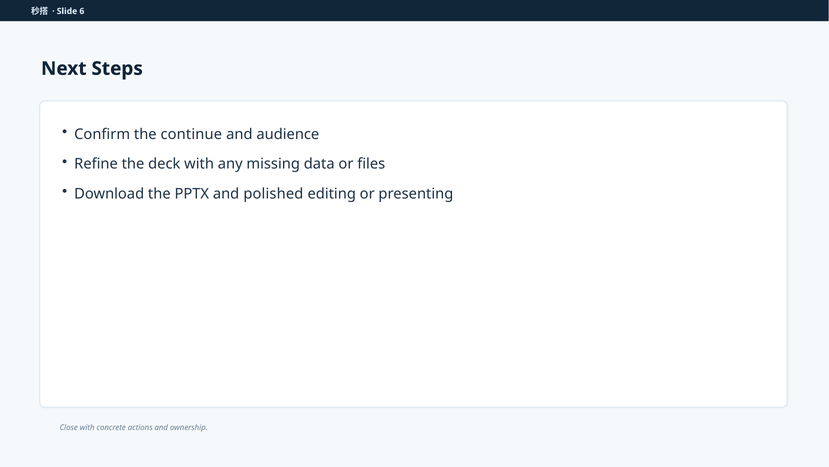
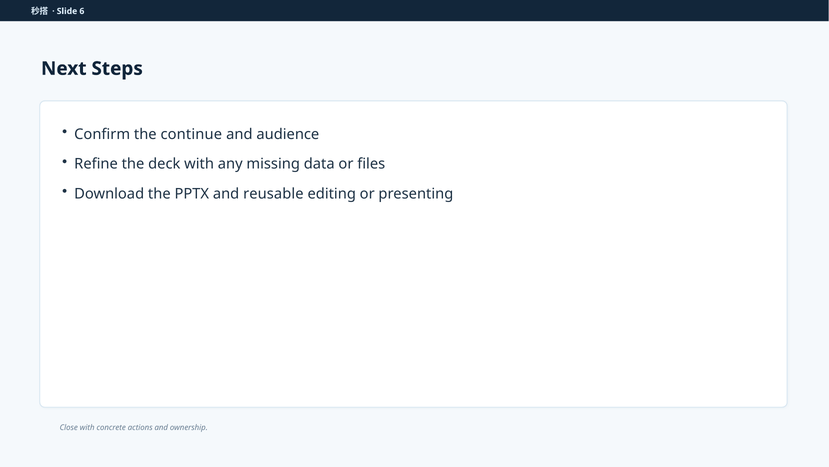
polished: polished -> reusable (273, 194)
